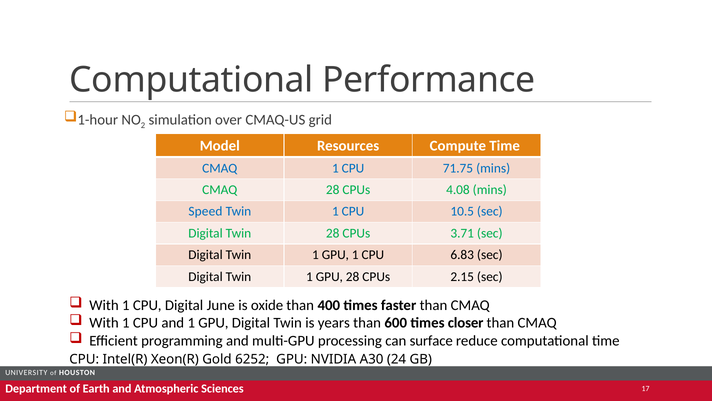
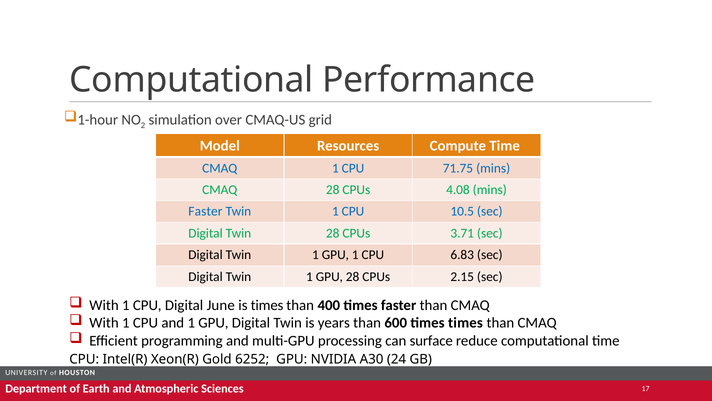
Speed: Speed -> Faster (205, 211)
is oxide: oxide -> times (267, 305)
times closer: closer -> times (465, 323)
